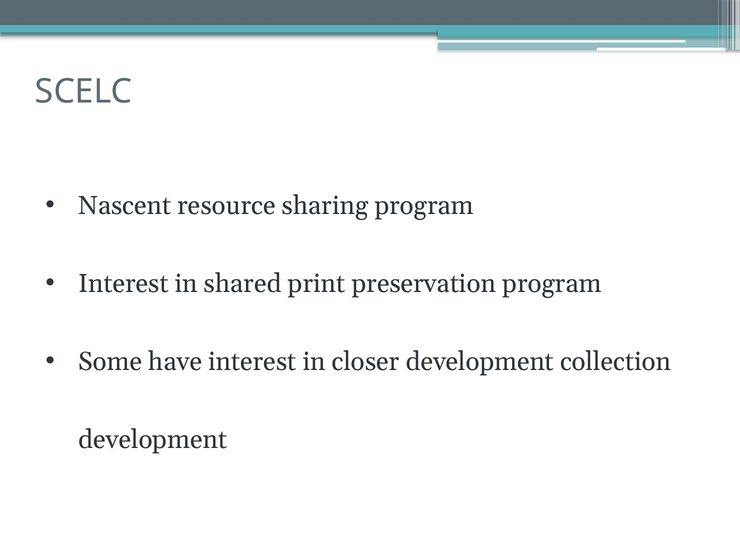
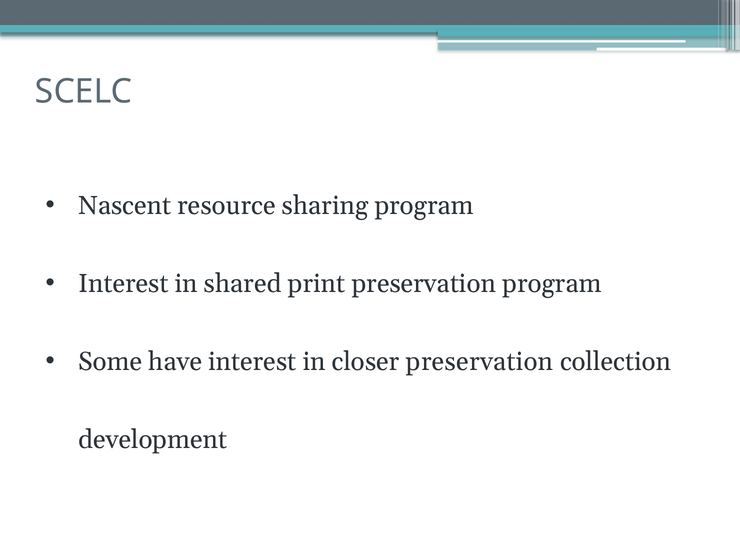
closer development: development -> preservation (480, 362)
